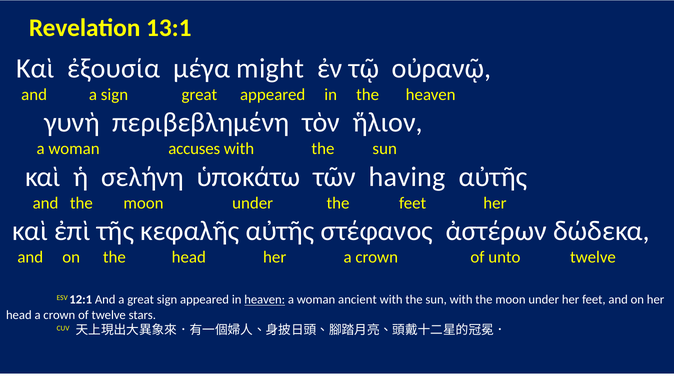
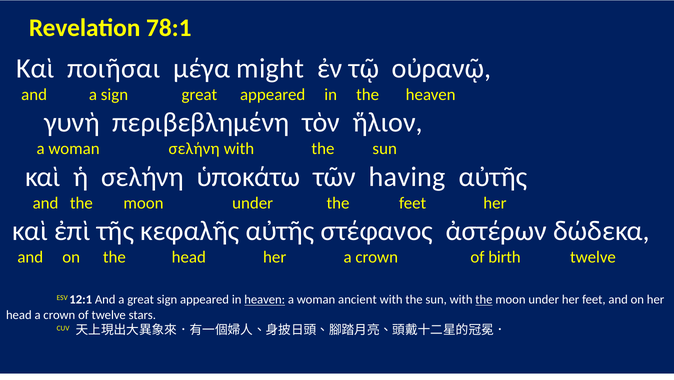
13:1: 13:1 -> 78:1 (169, 28)
ἐξουσία: ἐξουσία -> ποιῆσαι (114, 69)
woman accuses: accuses -> σελήνη (194, 149)
unto: unto -> birth (504, 257)
the underline: none -> present (484, 300)
